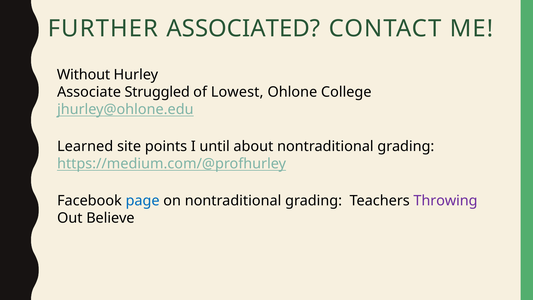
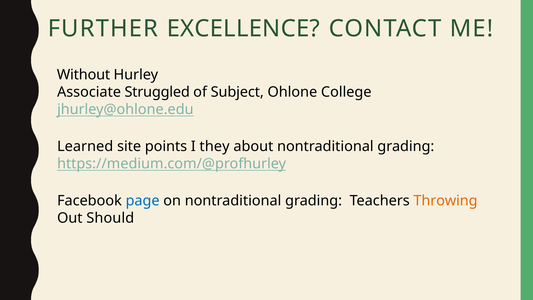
ASSOCIATED: ASSOCIATED -> EXCELLENCE (243, 29)
Lowest: Lowest -> Subject (237, 92)
until: until -> they (215, 146)
Throwing colour: purple -> orange (445, 201)
Believe: Believe -> Should (110, 218)
